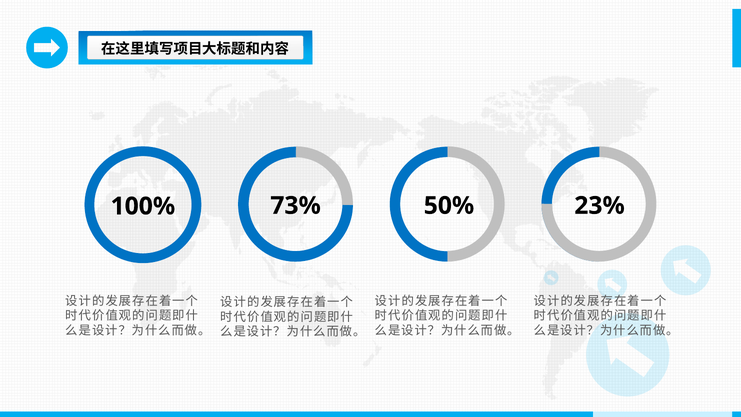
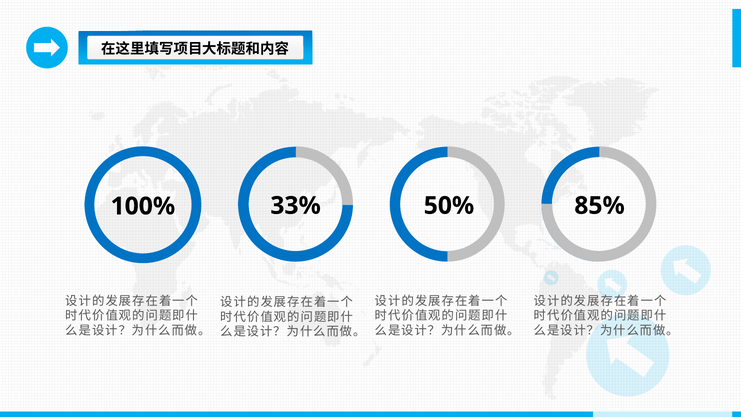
73%: 73% -> 33% (296, 206)
23%: 23% -> 85% (600, 206)
